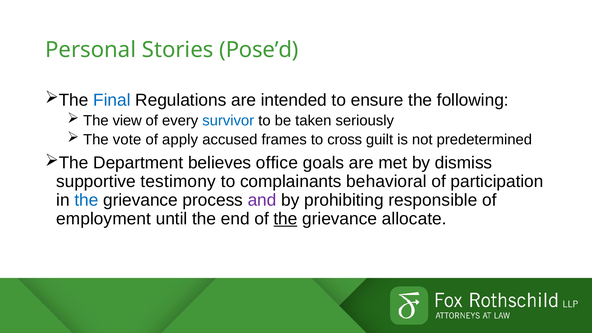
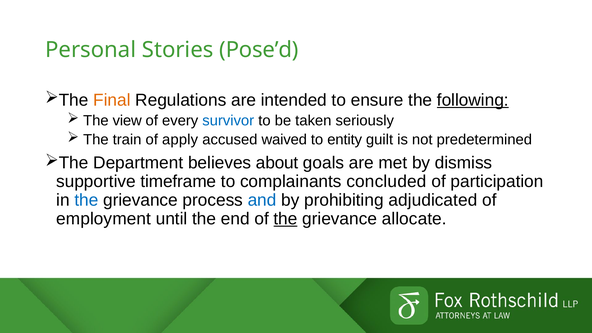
Final colour: blue -> orange (112, 100)
following underline: none -> present (473, 100)
vote: vote -> train (127, 140)
frames: frames -> waived (284, 140)
cross: cross -> entity (345, 140)
office: office -> about (277, 163)
testimony: testimony -> timeframe (178, 182)
behavioral: behavioral -> concluded (386, 182)
and colour: purple -> blue (262, 200)
responsible: responsible -> adjudicated (433, 200)
